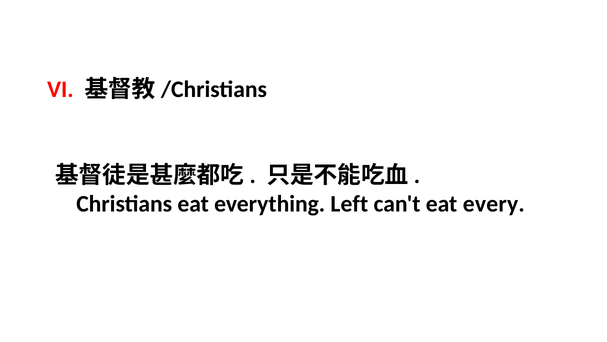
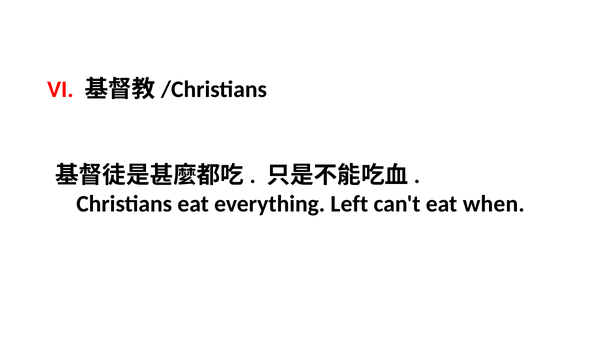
every: every -> when (494, 204)
